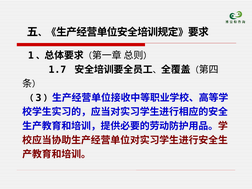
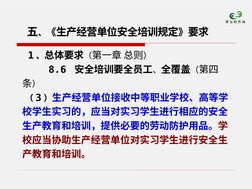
1.7: 1.7 -> 8.6 (57, 70)
